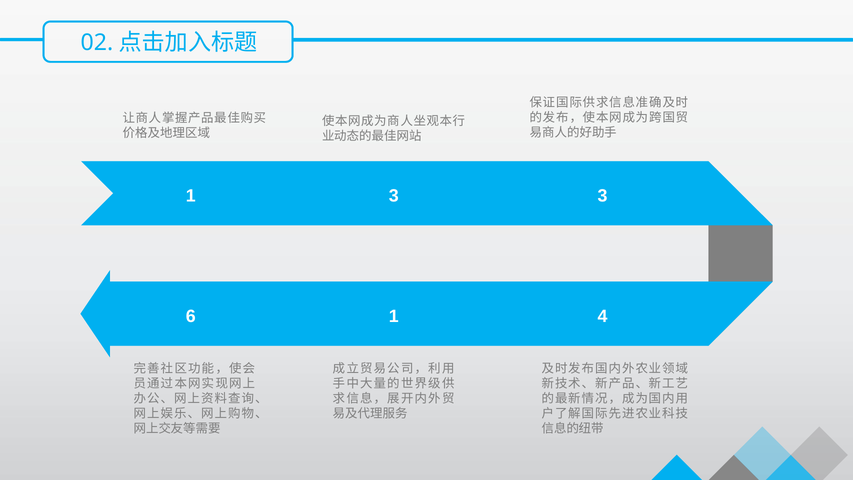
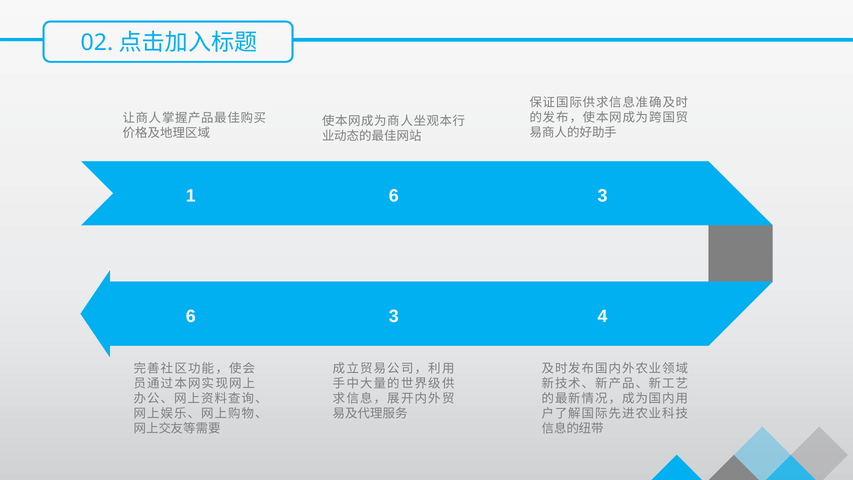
1 3: 3 -> 6 (394, 196)
1: 1 -> 3 (394, 316)
